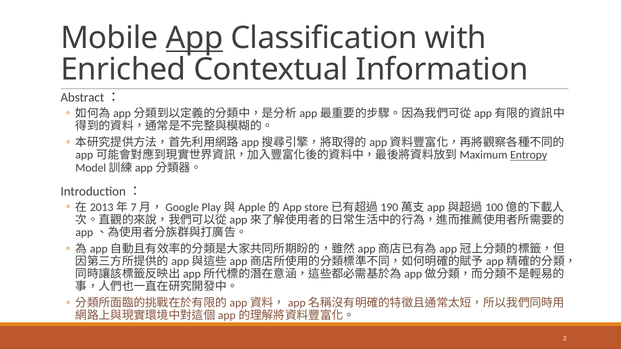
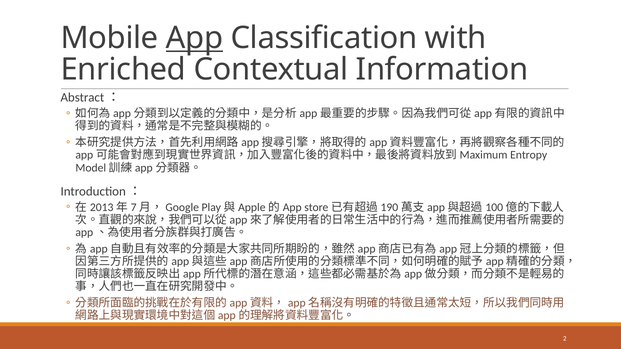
Entropy underline: present -> none (529, 155)
